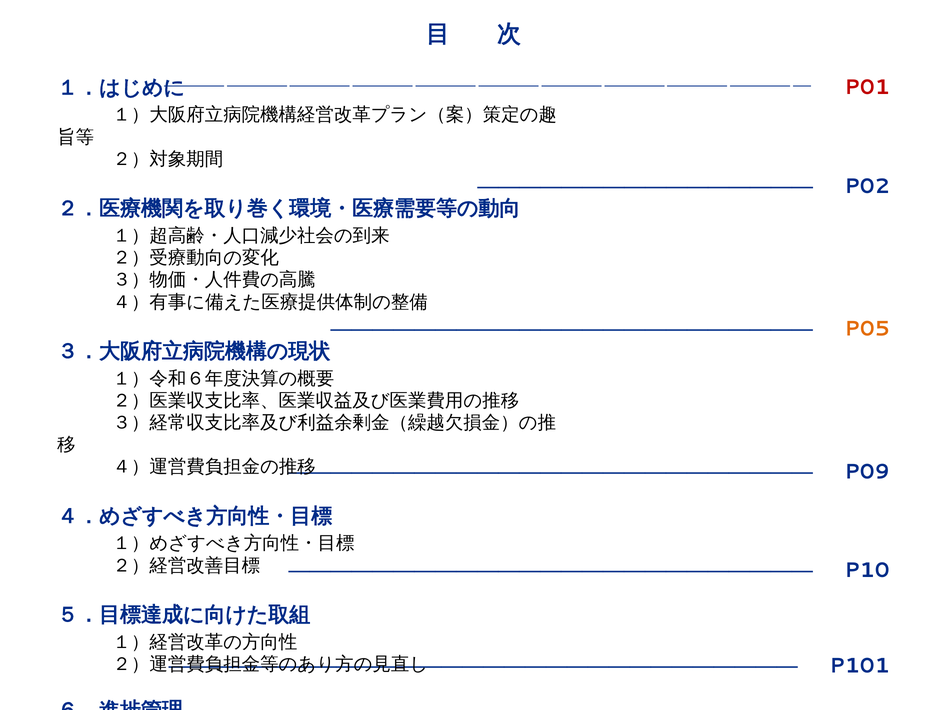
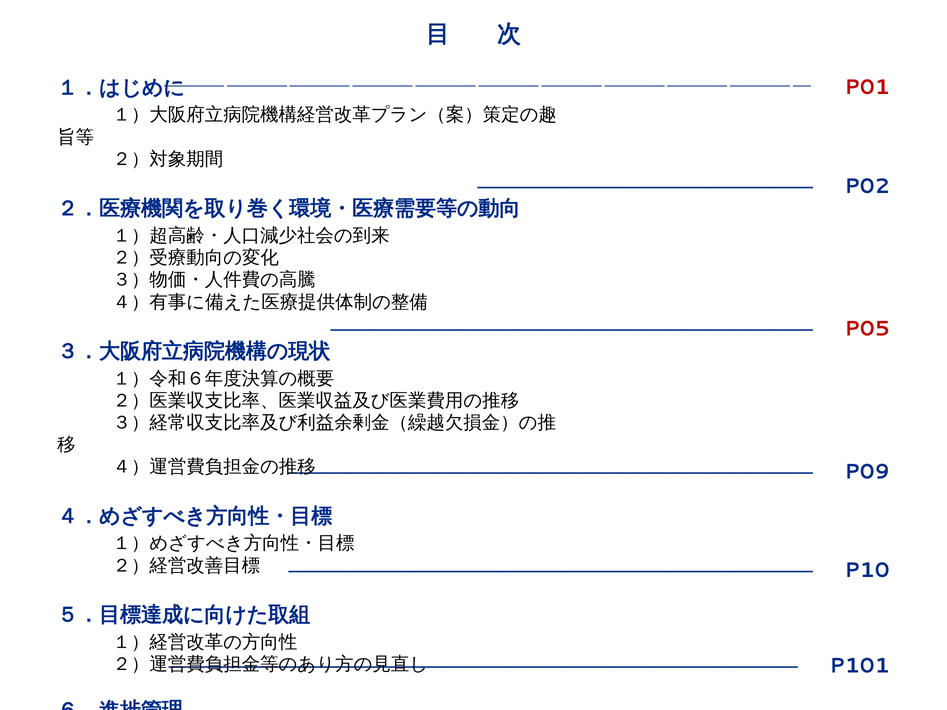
P05 colour: orange -> red (867, 329)
